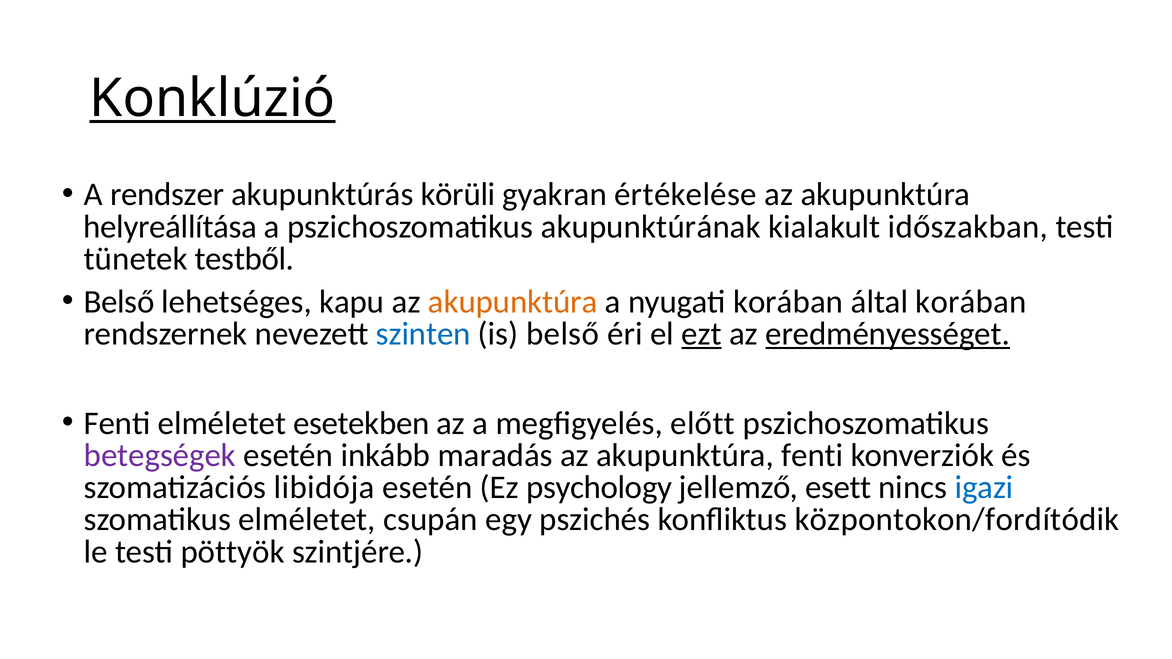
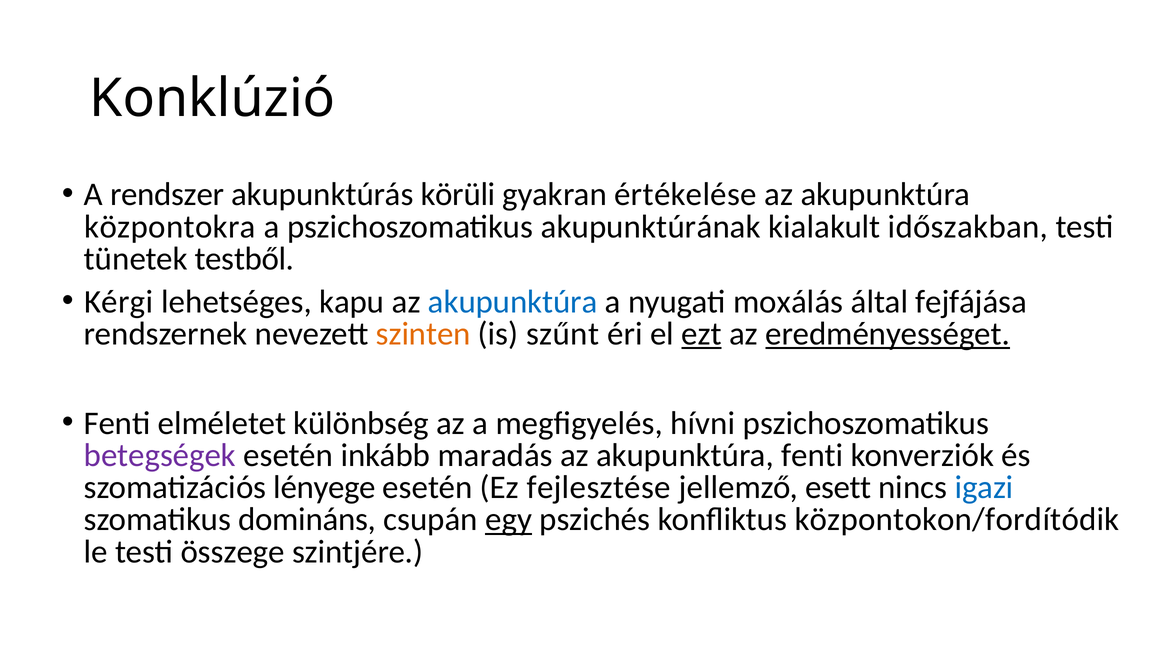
Konklúzió underline: present -> none (212, 98)
helyreállítása: helyreállítása -> központokra (170, 227)
Belső: Belső -> Kérgi (119, 302)
akupunktúra colour: orange -> blue (513, 302)
nyugati korában: korában -> moxálás (788, 302)
által korában: korában -> fejfájása (971, 302)
szinten colour: blue -> orange (423, 334)
is belső: belső -> szűnt (563, 334)
esetekben: esetekben -> különbség (361, 424)
előtt: előtt -> hívni (703, 424)
libidója: libidója -> lényege (325, 488)
psychology: psychology -> fejlesztése (599, 488)
szomatikus elméletet: elméletet -> domináns (307, 520)
egy underline: none -> present (509, 520)
pöttyök: pöttyök -> összege (233, 552)
